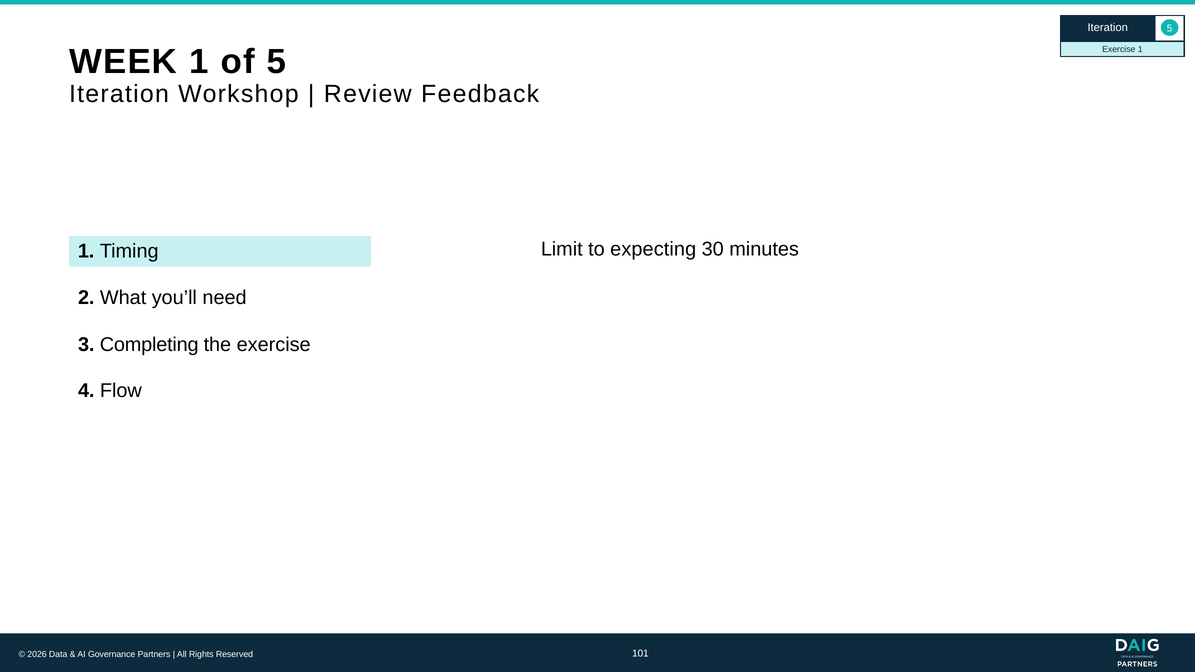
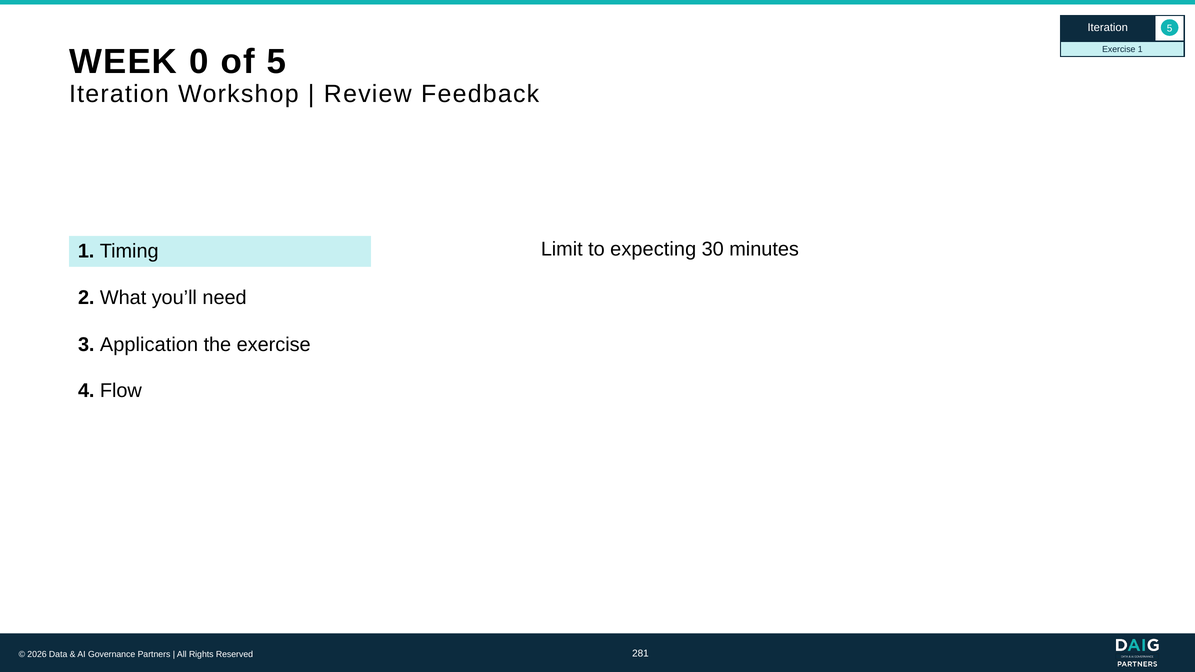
WEEK 1: 1 -> 0 (199, 62)
Completing: Completing -> Application (149, 345)
101: 101 -> 281 (640, 654)
